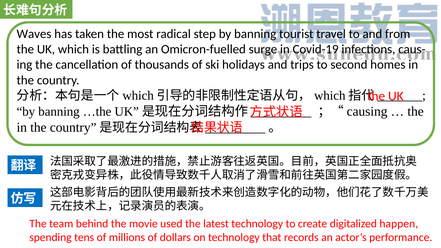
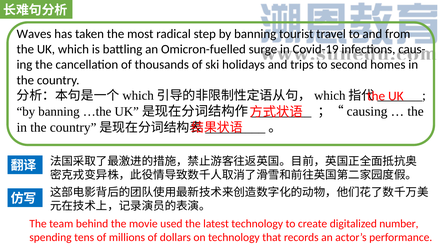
happen: happen -> number (399, 224)
